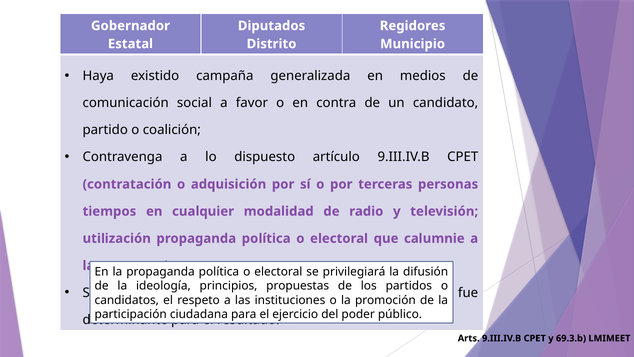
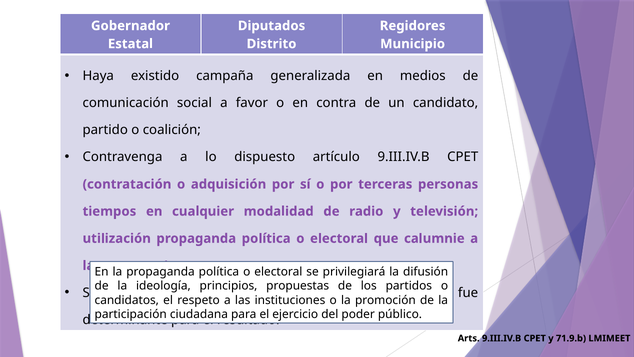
69.3.b: 69.3.b -> 71.9.b (571, 338)
